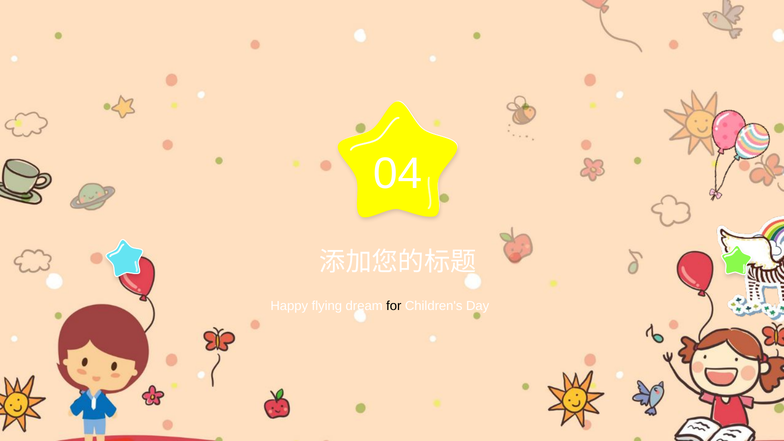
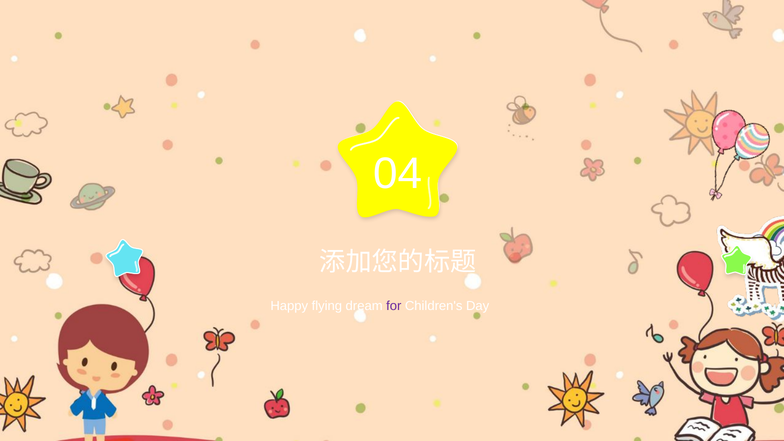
for colour: black -> purple (394, 306)
